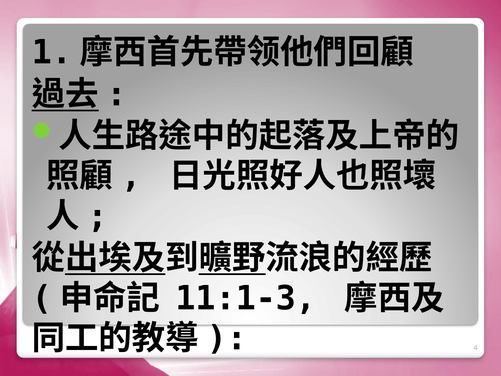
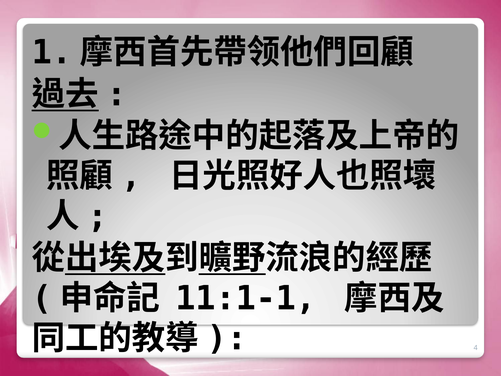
11:1-3: 11:1-3 -> 11:1-1 (246, 298)
